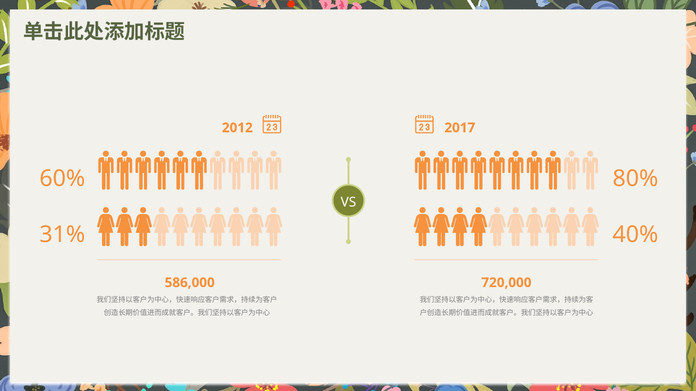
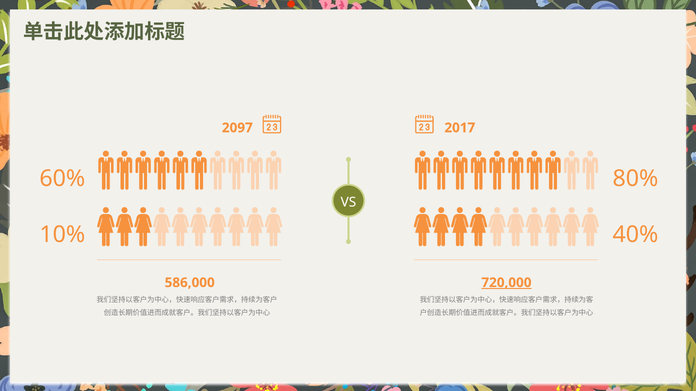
2012: 2012 -> 2097 (237, 128)
31%: 31% -> 10% (62, 235)
720,000 underline: none -> present (506, 283)
